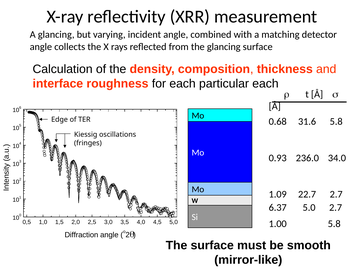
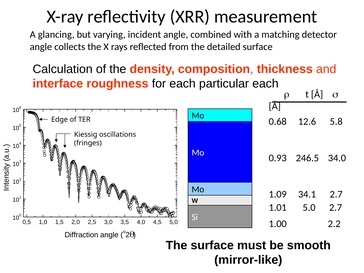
the glancing: glancing -> detailed (224, 47)
31.6: 31.6 -> 12.6 (307, 122)
236.0: 236.0 -> 246.5 (307, 158)
22.7: 22.7 -> 34.1 (307, 194)
6.37: 6.37 -> 1.01 (278, 208)
1.00 5.8: 5.8 -> 2.2 (334, 224)
